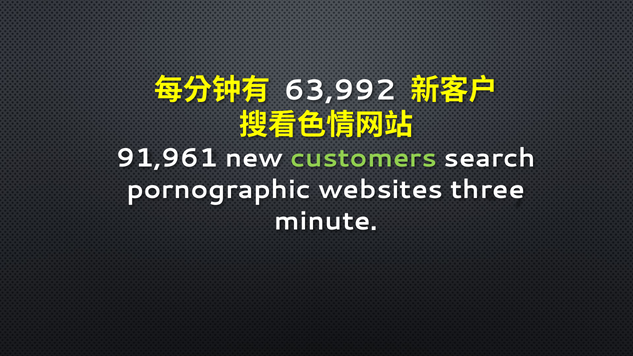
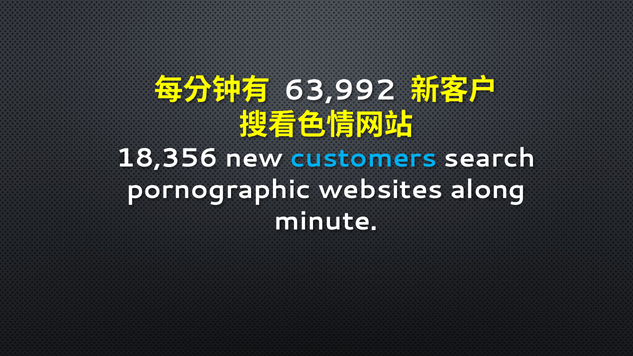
91,961: 91,961 -> 18,356 (167, 158)
customers colour: light green -> light blue (364, 158)
three: three -> along (488, 190)
